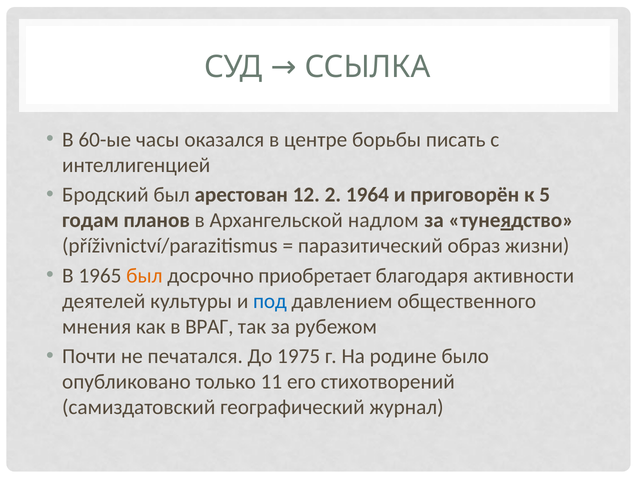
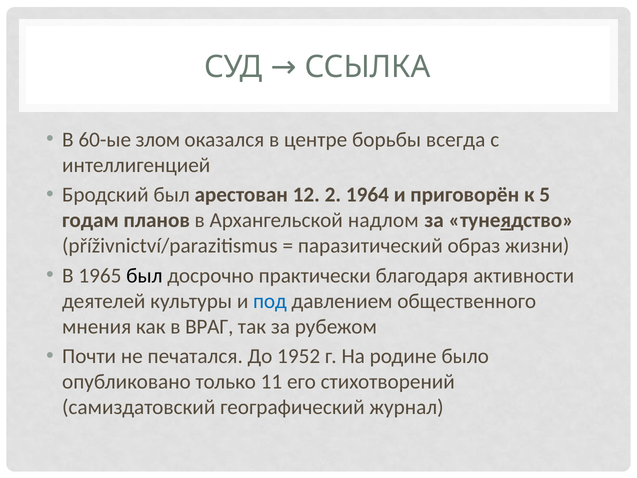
часы: часы -> злом (158, 140)
писать: писать -> всегда (456, 140)
был colour: orange -> black (144, 275)
приобретает: приобретает -> практически (315, 275)
1975: 1975 -> 1952 (299, 356)
